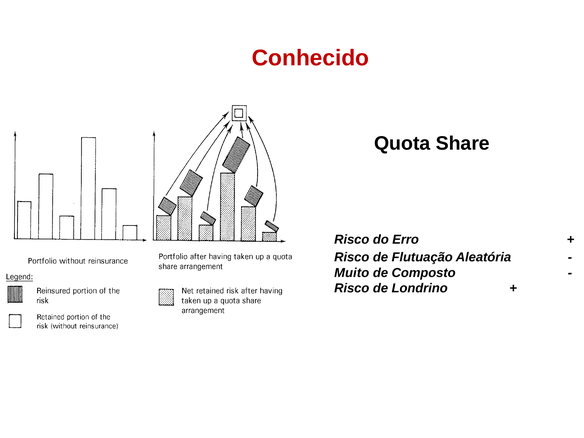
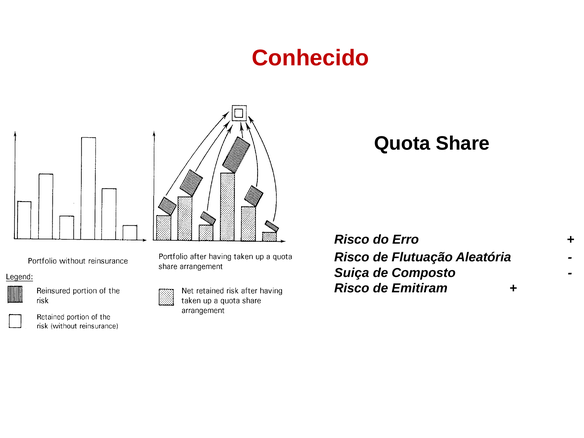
Muito: Muito -> Suiça (352, 273)
Londrino: Londrino -> Emitiram (420, 288)
